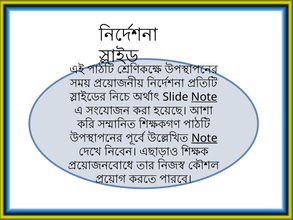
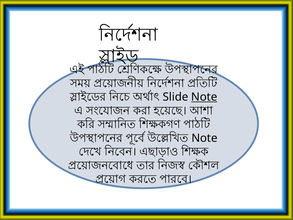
Note underline: present -> none (204, 138)
